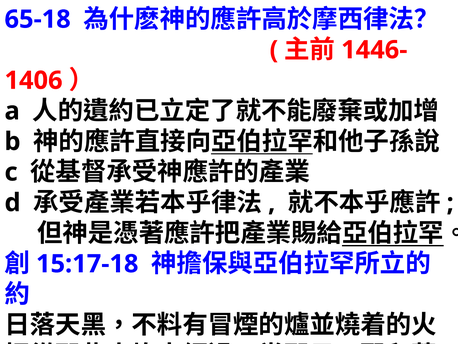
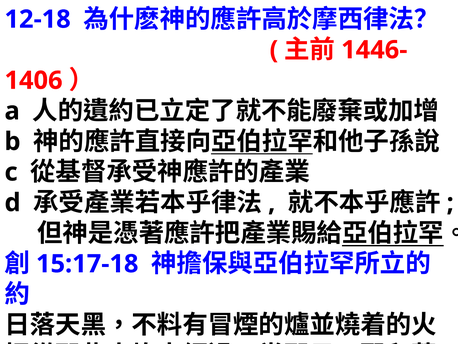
65-18: 65-18 -> 12-18 (38, 19)
